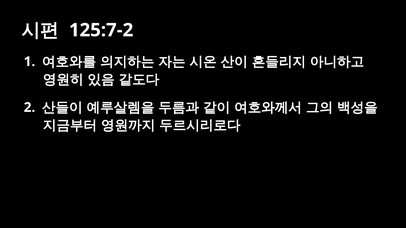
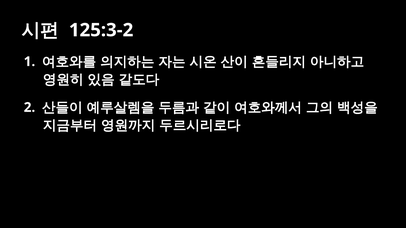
125:7-2: 125:7-2 -> 125:3-2 (101, 30)
